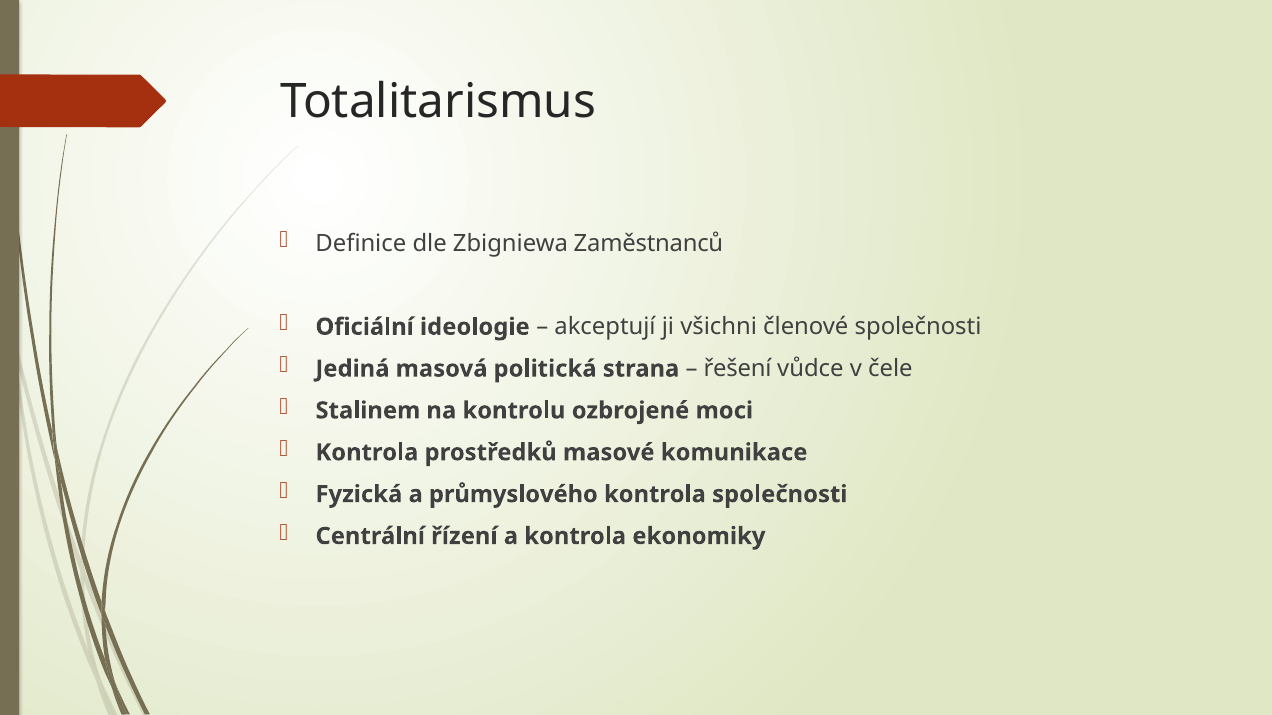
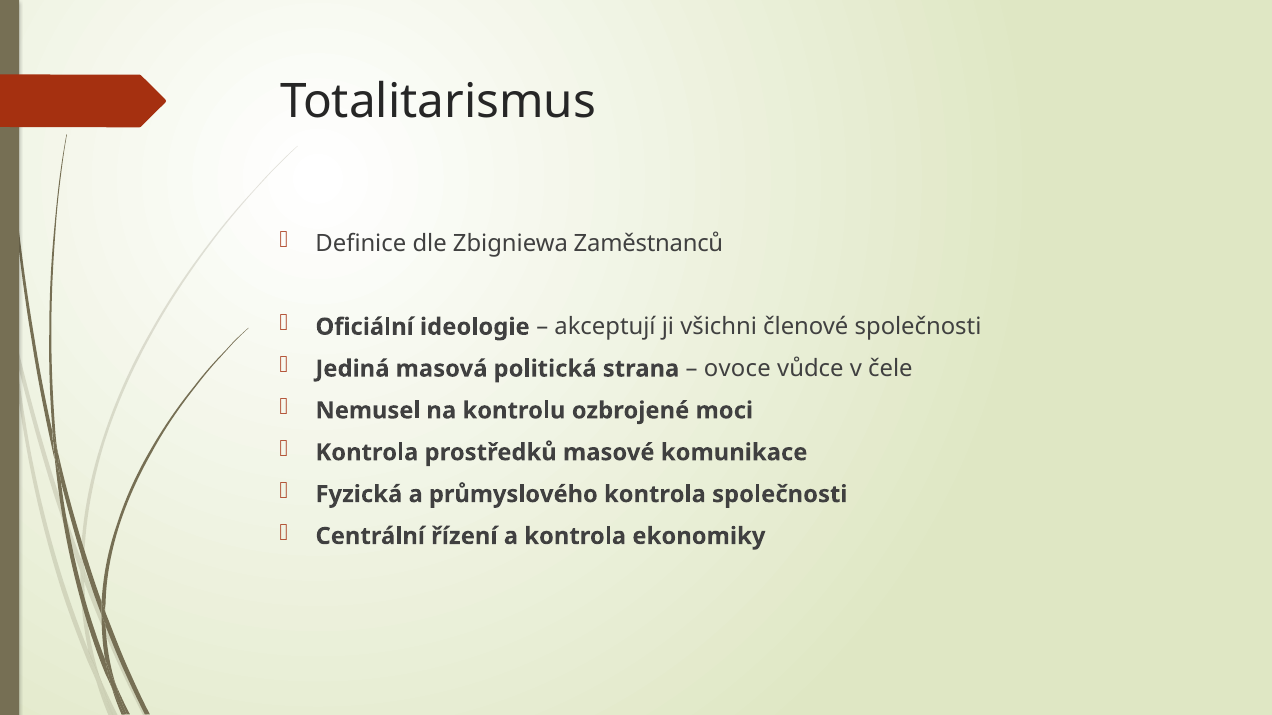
řešení: řešení -> ovoce (737, 369)
Stalinem: Stalinem -> Nemusel (368, 411)
